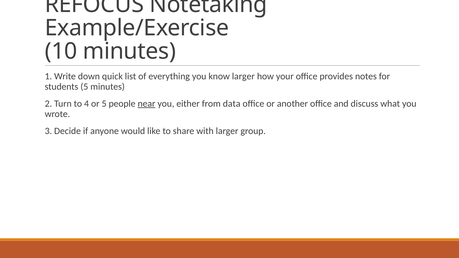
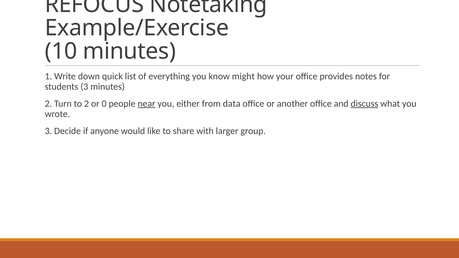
know larger: larger -> might (243, 76)
students 5: 5 -> 3 (84, 87)
to 4: 4 -> 2 (87, 104)
or 5: 5 -> 0 (104, 104)
discuss underline: none -> present (364, 104)
